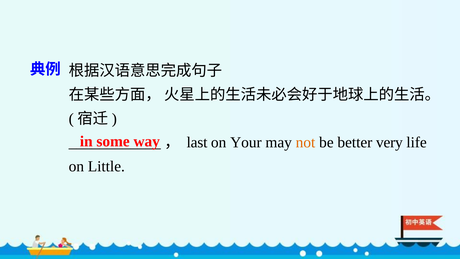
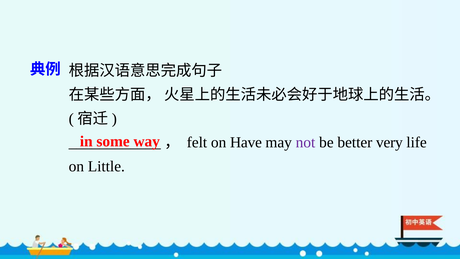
last: last -> felt (197, 142)
Your: Your -> Have (246, 142)
not colour: orange -> purple (306, 142)
